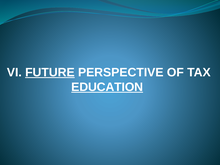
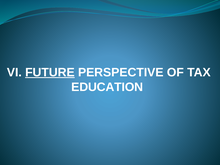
EDUCATION underline: present -> none (107, 87)
